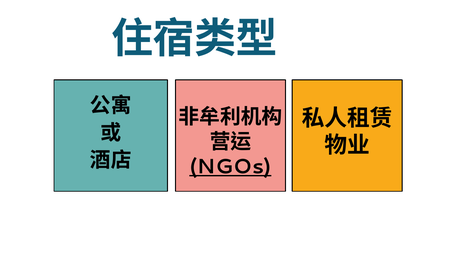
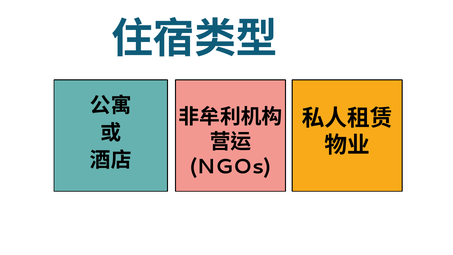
NGOs underline: present -> none (230, 167)
